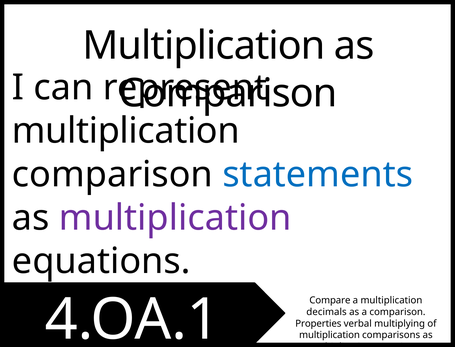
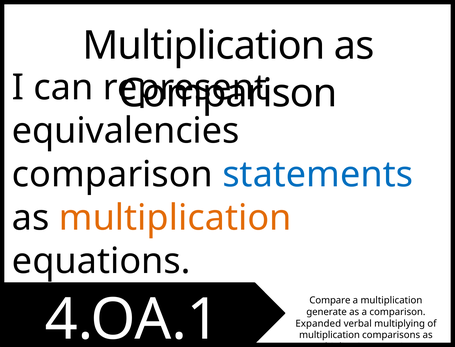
multiplication: multiplication -> equivalencies (126, 131)
multiplication colour: purple -> orange (175, 218)
decimals: decimals -> generate (327, 312)
Properties: Properties -> Expanded (318, 323)
